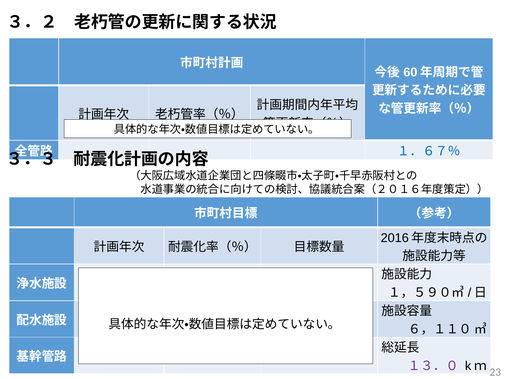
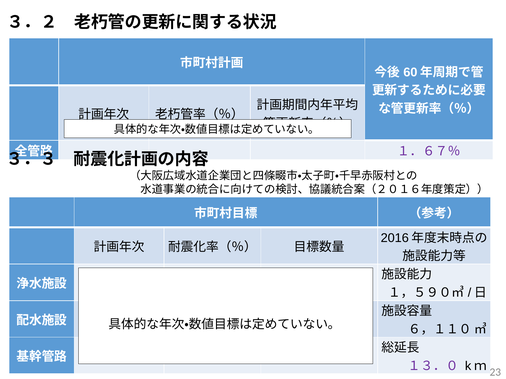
１．６７％ colour: blue -> purple (429, 151)
